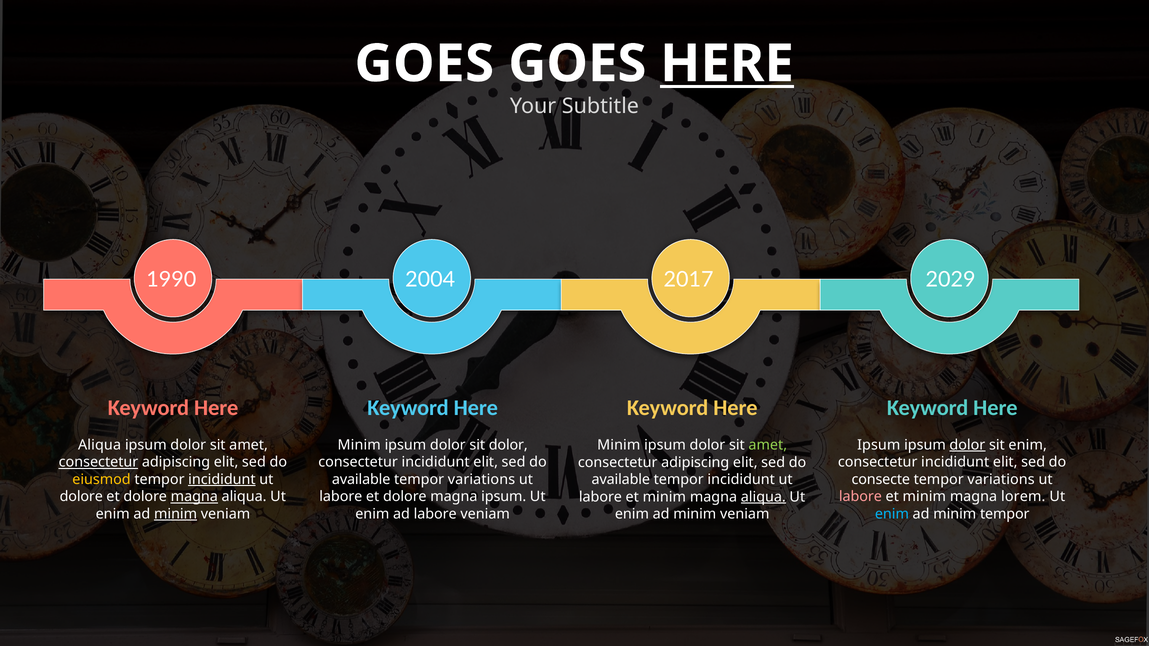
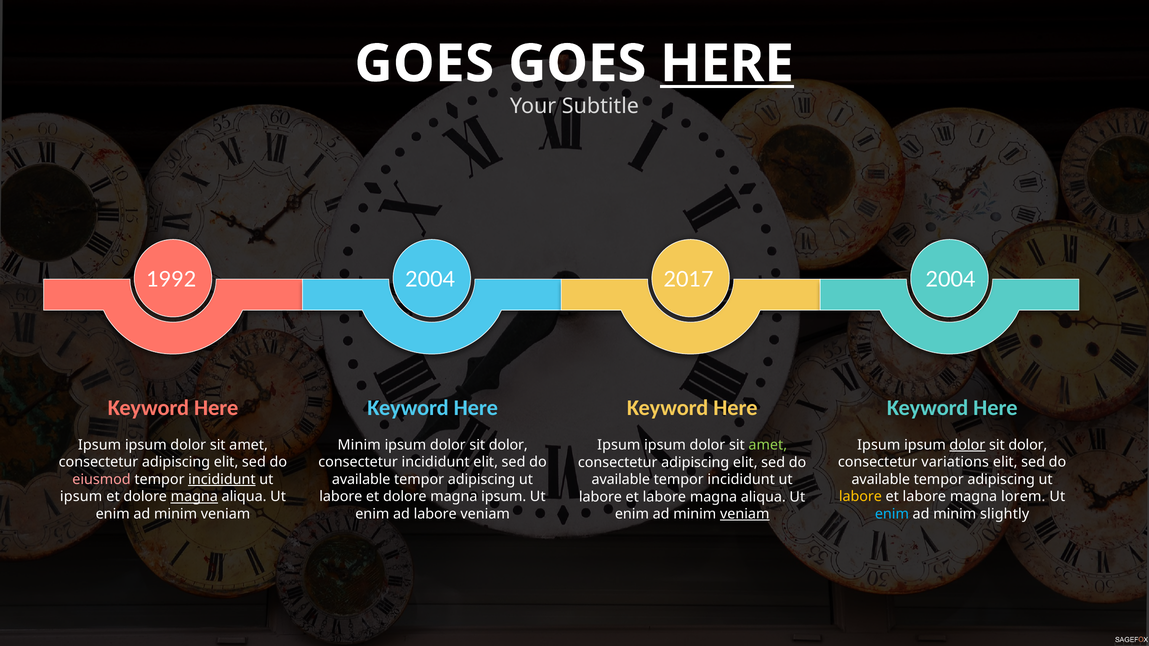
1990: 1990 -> 1992 (171, 280)
2017 2029: 2029 -> 2004 (951, 280)
Aliqua: Aliqua -> Ipsum (100, 445)
enim: enim -> dolor (1028, 445)
Minim: Minim -> Ipsum (619, 445)
consectetur underline: present -> none (98, 462)
incididunt: incididunt -> variations (955, 462)
eiusmod colour: yellow -> pink (102, 480)
variations: variations -> adipiscing (482, 480)
consecte: consecte -> available (881, 480)
variations: variations -> adipiscing (1001, 480)
dolore: dolore -> ipsum (81, 497)
labore colour: pink -> yellow (860, 497)
minim: minim -> labore (924, 497)
minim: minim -> labore (664, 497)
aliqua underline: present -> none (763, 497)
minim underline: present -> none (176, 514)
minim tempor: tempor -> slightly (1005, 514)
veniam underline: none -> present (745, 514)
